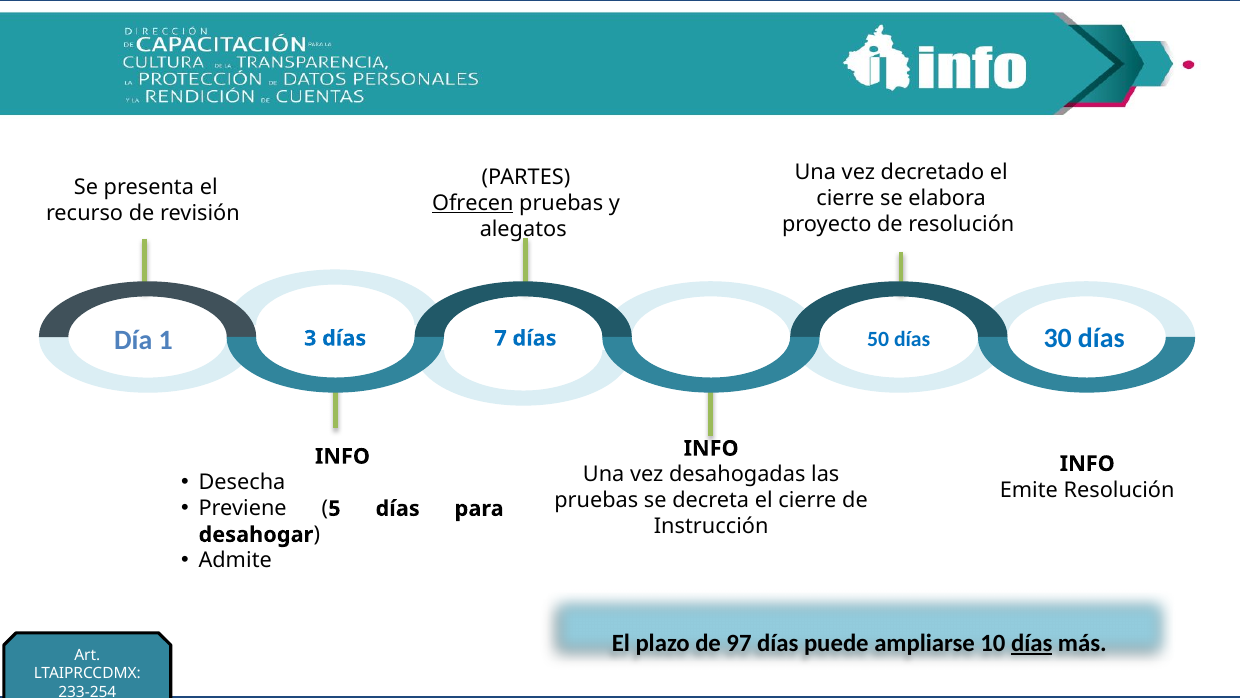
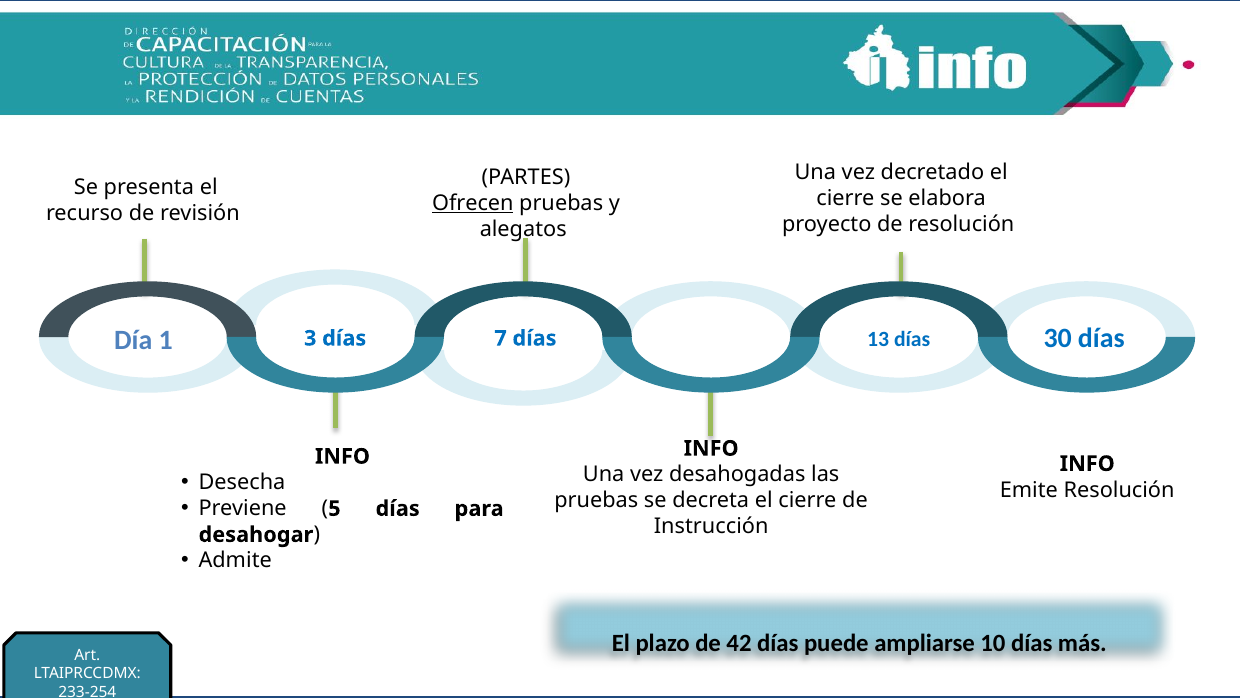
50: 50 -> 13 (878, 339)
97: 97 -> 42 (739, 643)
días underline: present -> none (1032, 643)
